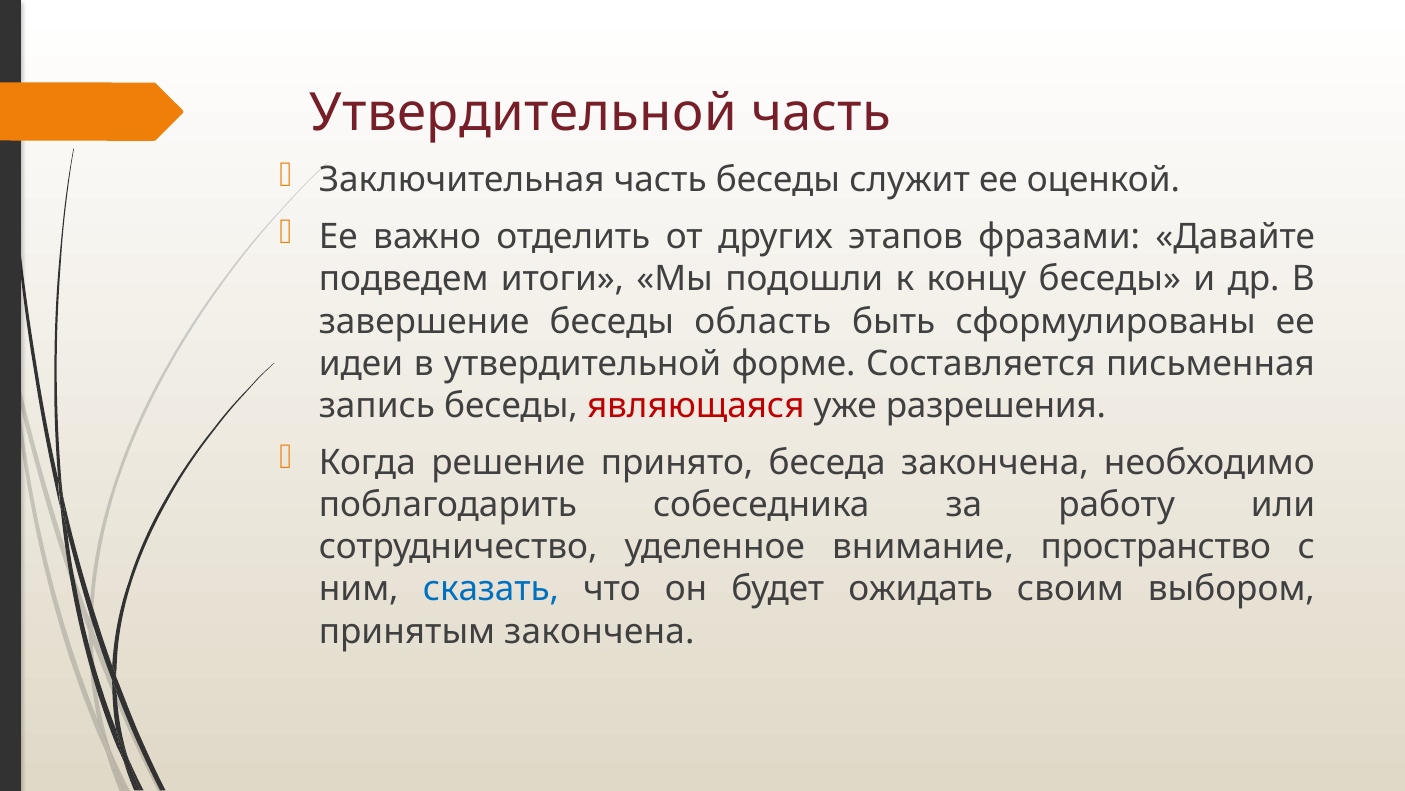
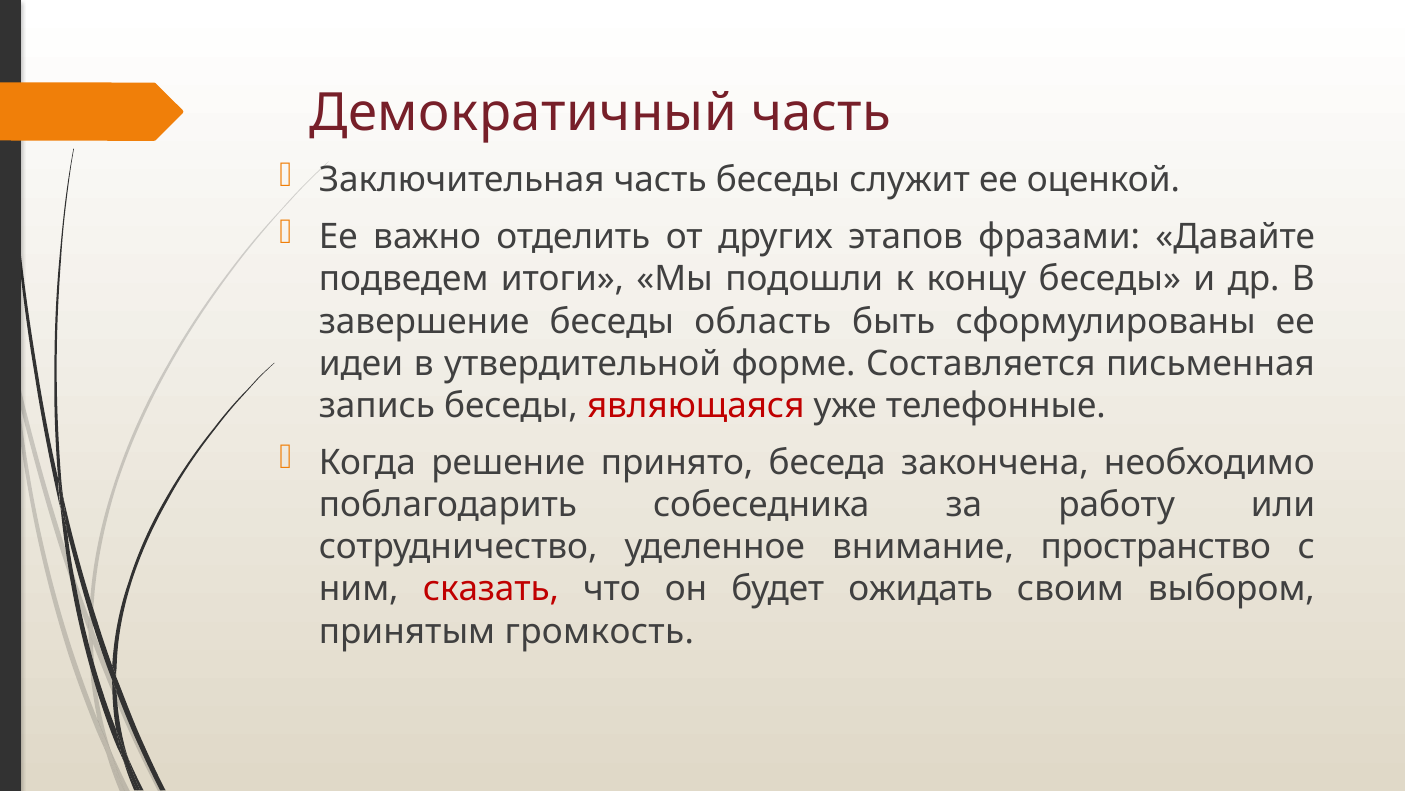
Утвердительной: Утвердительной -> Демократичный (523, 113)
разрешения: разрешения -> телефонные (996, 406)
сказать colour: blue -> red (491, 589)
принятым закончена: закончена -> громкость (599, 631)
